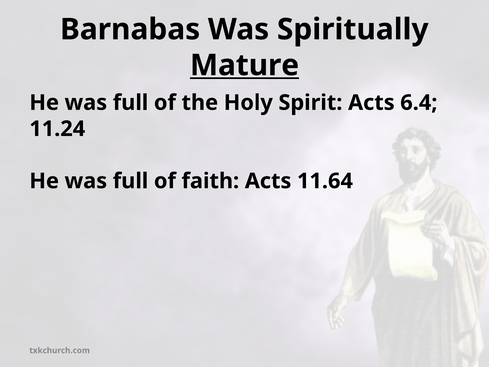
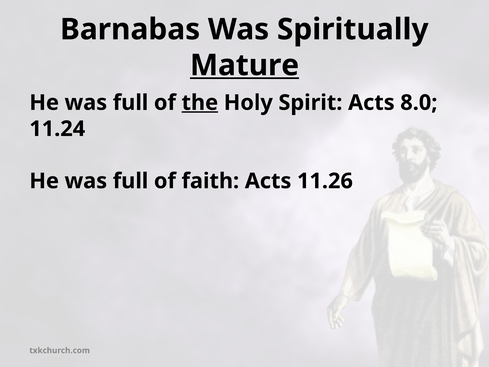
the underline: none -> present (200, 103)
6.4: 6.4 -> 8.0 (419, 103)
11.64: 11.64 -> 11.26 (325, 181)
